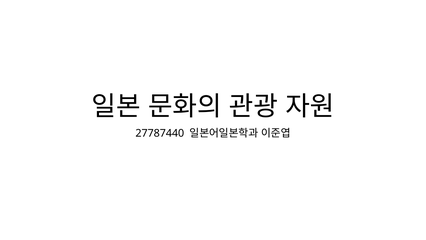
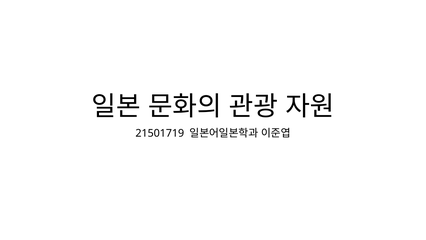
27787440: 27787440 -> 21501719 (160, 133)
